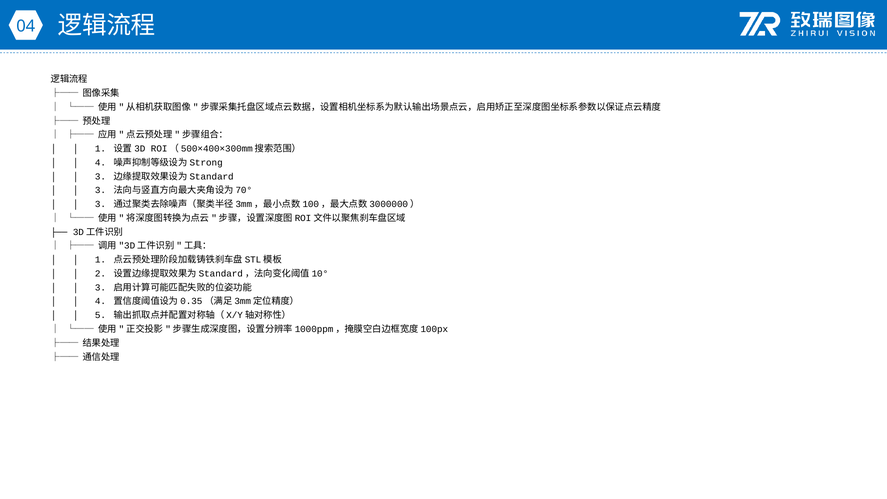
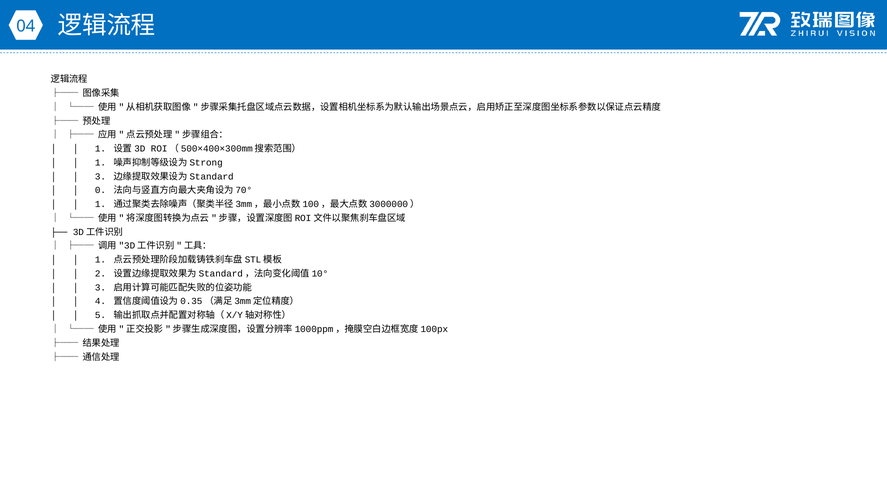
4: 4 -> 1 (101, 163)
3: 3 -> 0 (101, 190)
3: 3 -> 1 (101, 204)
